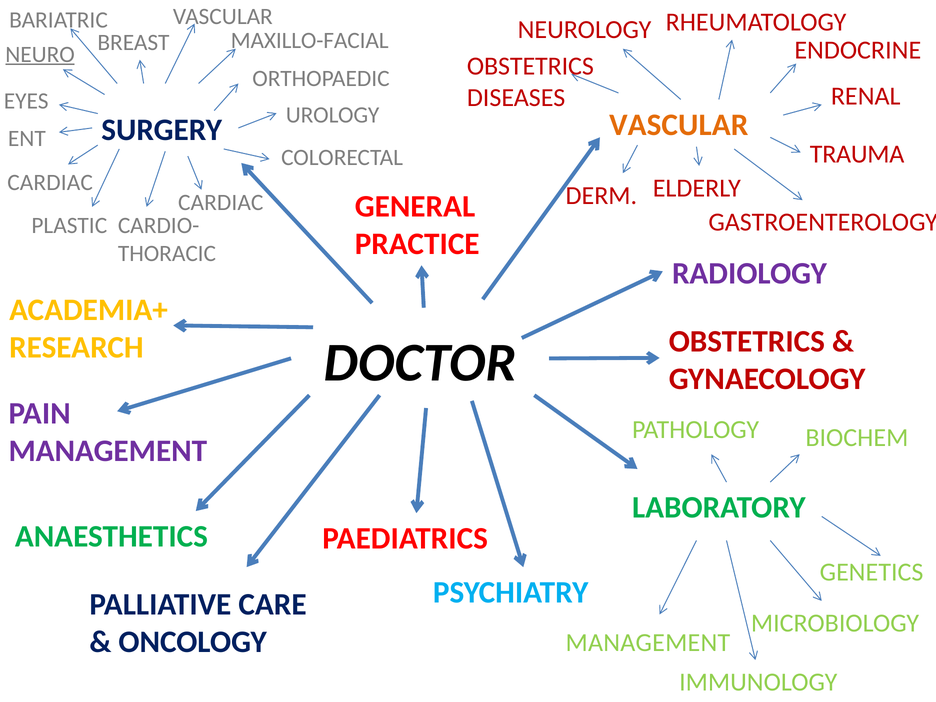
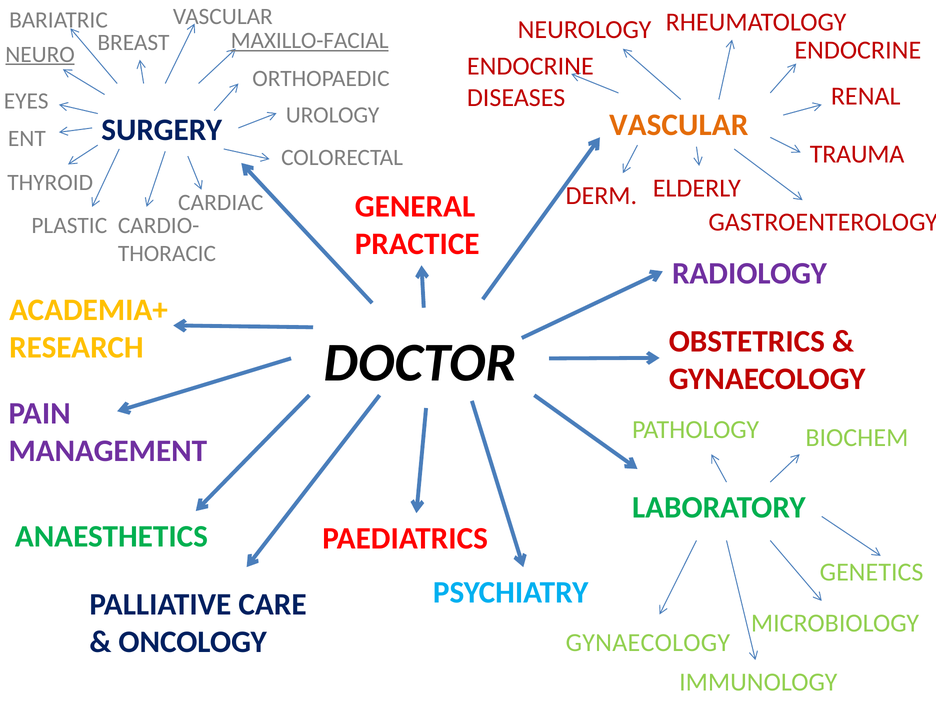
MAXILLO-FACIAL underline: none -> present (310, 41)
OBSTETRICS: OBSTETRICS -> ENDOCRINE (530, 66)
CARDIAC: CARDIAC -> THYROID (50, 183)
MANAGEMENT: MANAGEMENT -> GYNAECOLOGY (648, 642)
